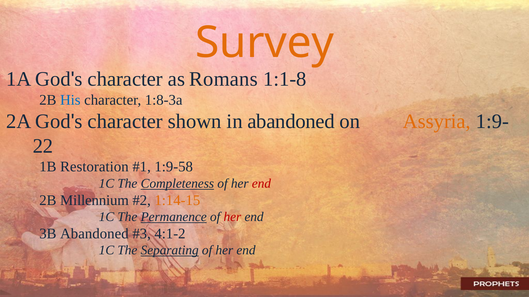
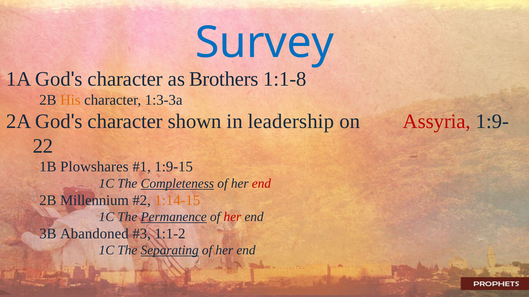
Survey colour: orange -> blue (265, 43)
Romans: Romans -> Brothers (224, 79)
His colour: blue -> orange (70, 100)
1:8-3a: 1:8-3a -> 1:3-3a (164, 100)
in abandoned: abandoned -> leadership (291, 122)
Assyria colour: orange -> red (437, 122)
Restoration: Restoration -> Plowshares (94, 167)
1:9-58: 1:9-58 -> 1:9-15 (174, 167)
4:1-2: 4:1-2 -> 1:1-2 (170, 234)
